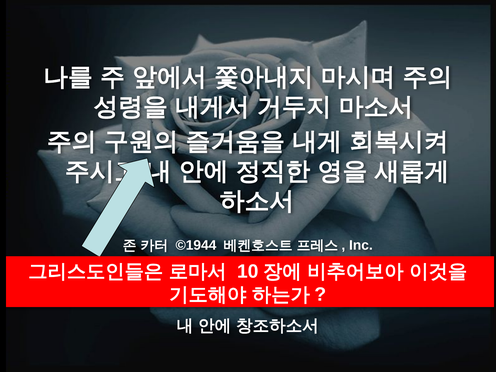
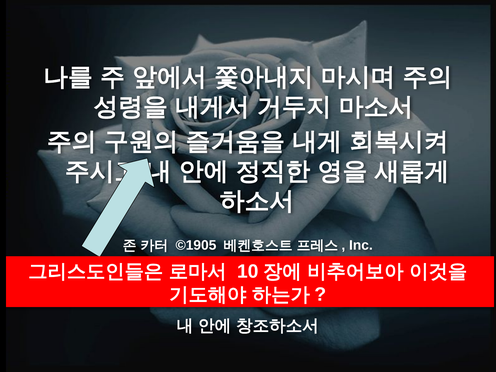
©1944: ©1944 -> ©1905 (196, 245)
